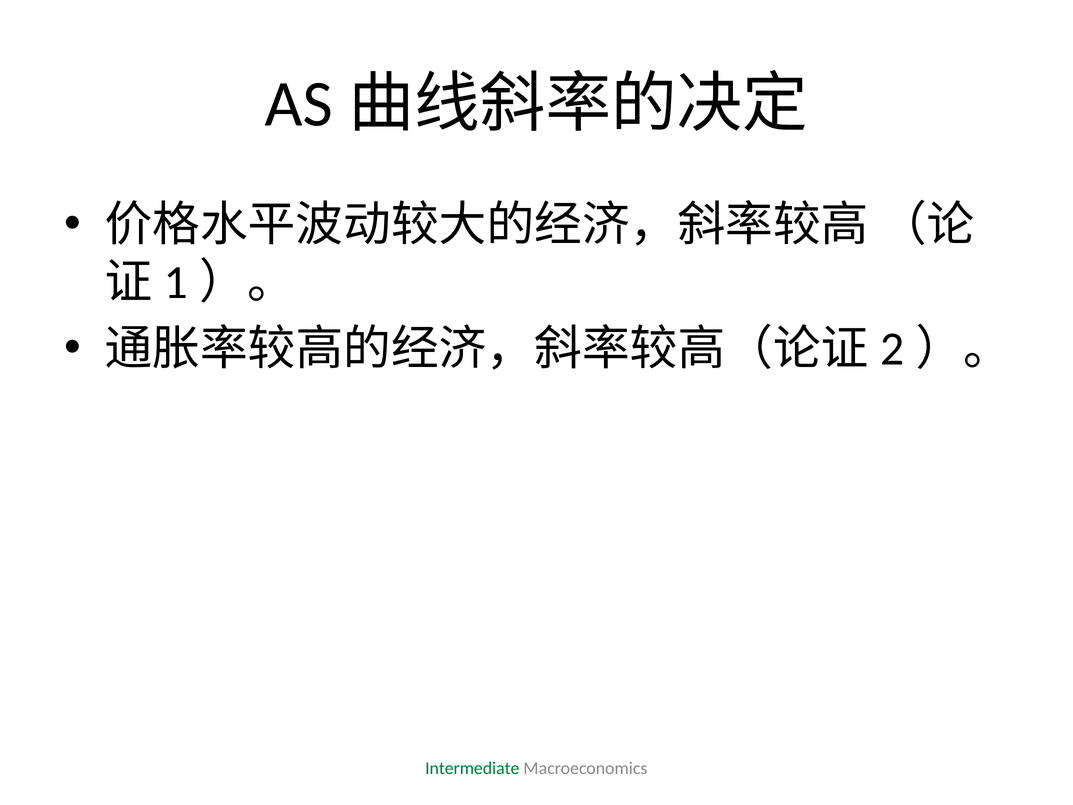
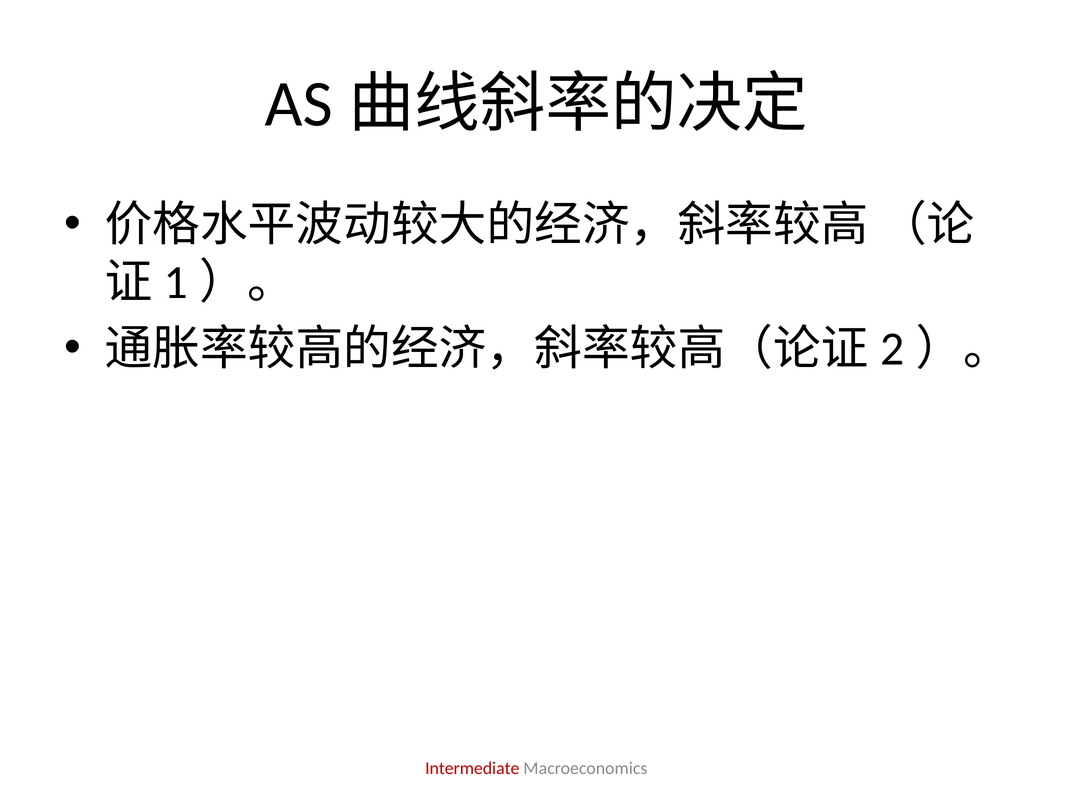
Intermediate colour: green -> red (472, 768)
